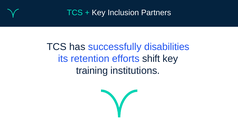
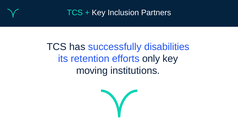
shift: shift -> only (151, 59)
training: training -> moving (92, 71)
